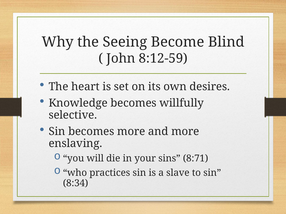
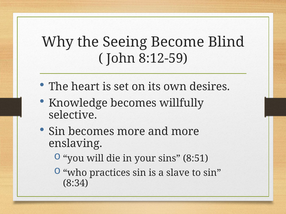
8:71: 8:71 -> 8:51 (196, 159)
